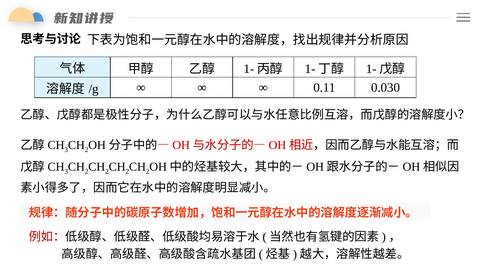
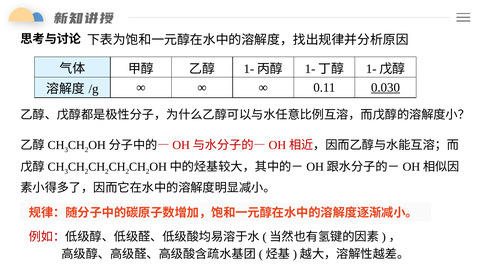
0.030 underline: none -> present (385, 88)
